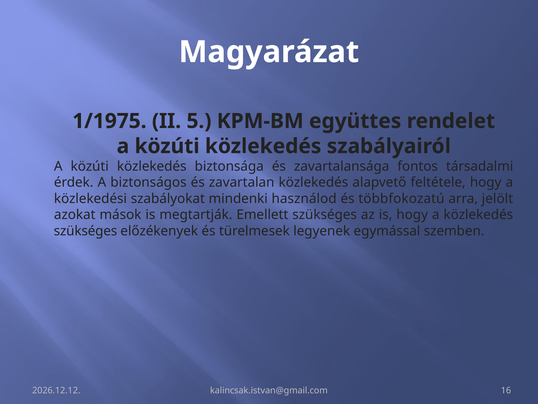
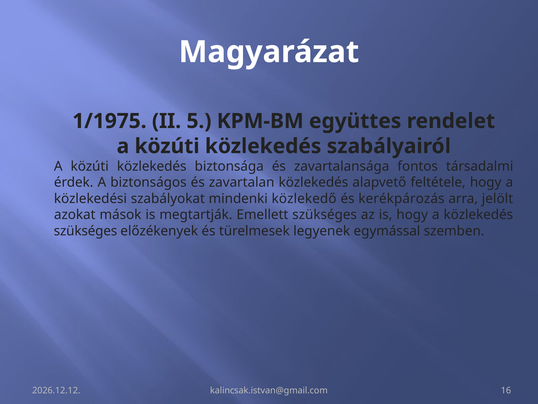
használod: használod -> közlekedő (304, 198)
többfokozatú: többfokozatú -> kerékpározás (401, 198)
